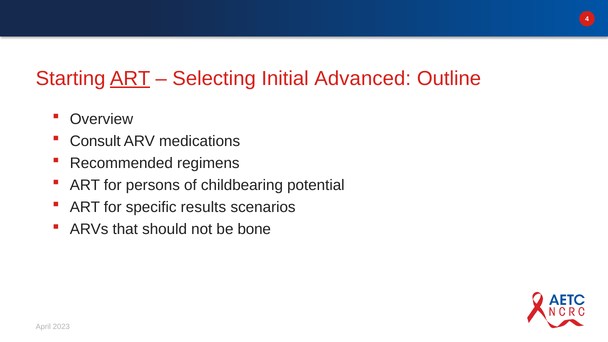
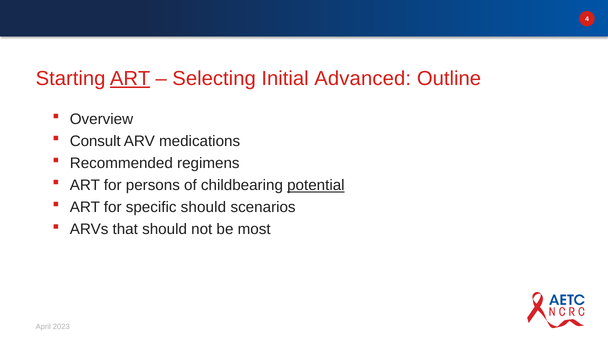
potential underline: none -> present (316, 185)
specific results: results -> should (203, 207)
bone: bone -> most (254, 230)
